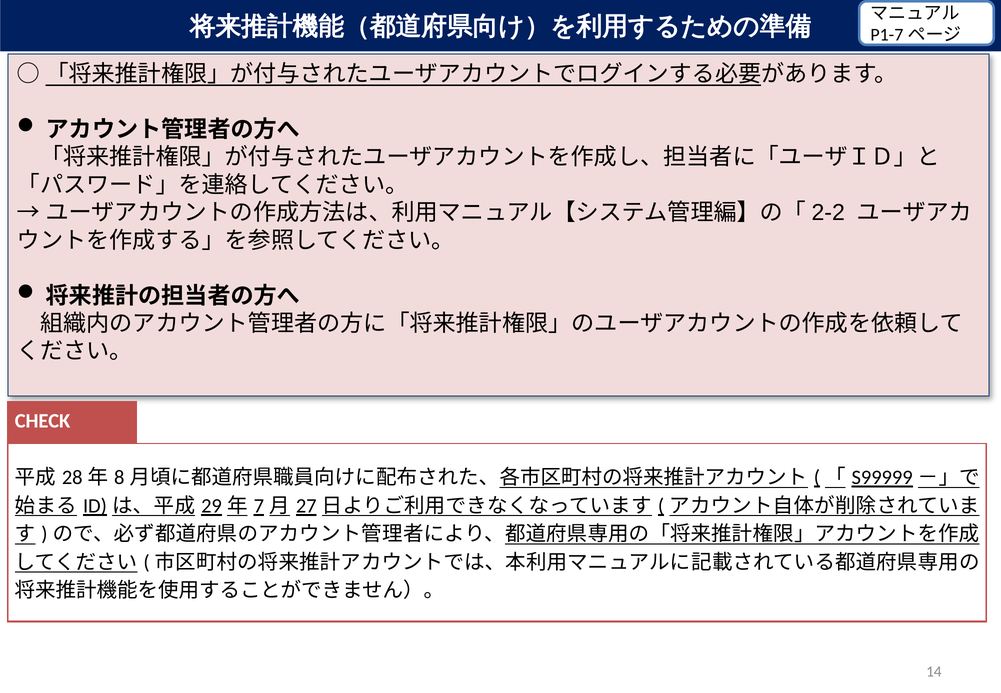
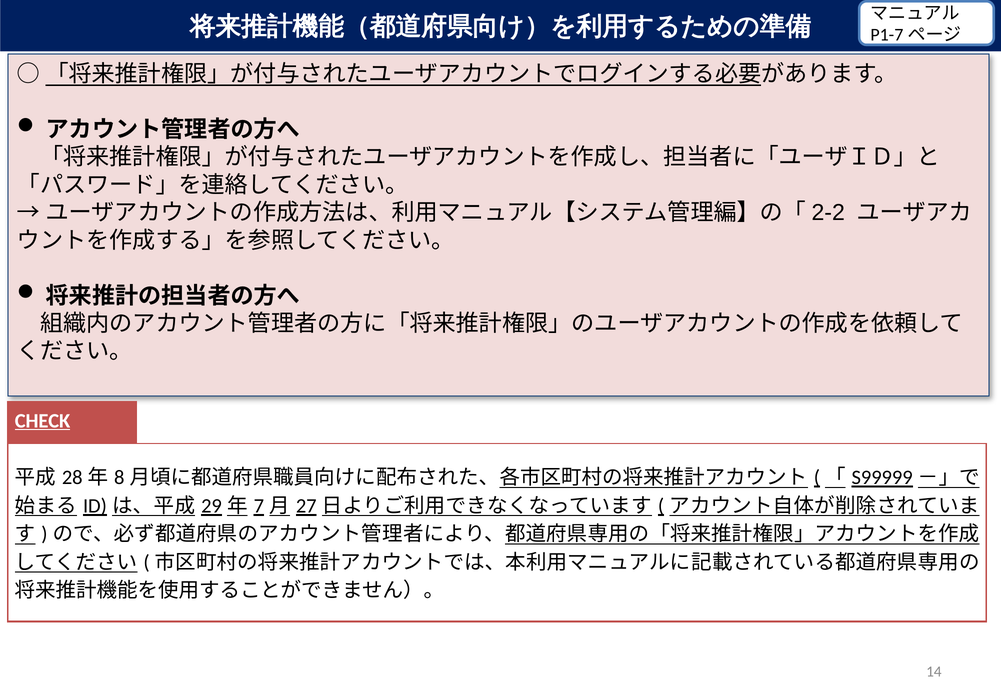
CHECK underline: none -> present (43, 421)
